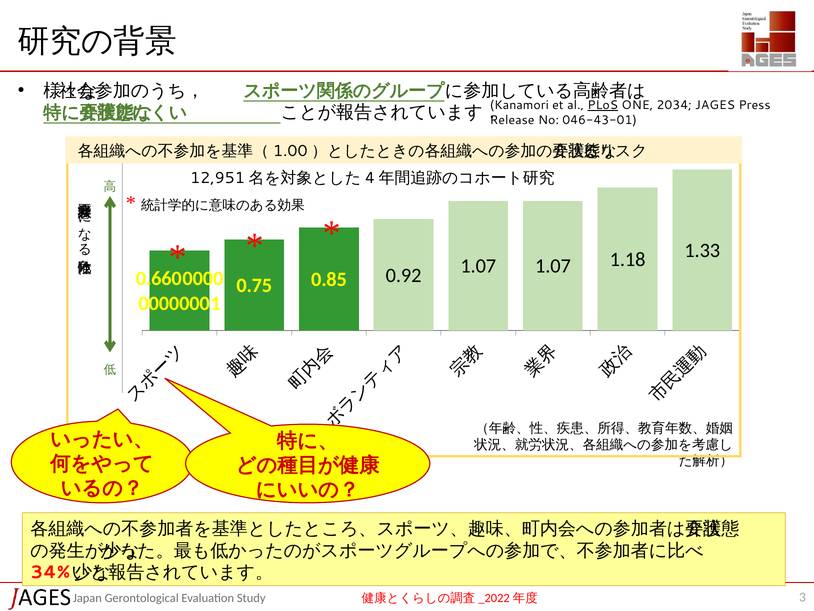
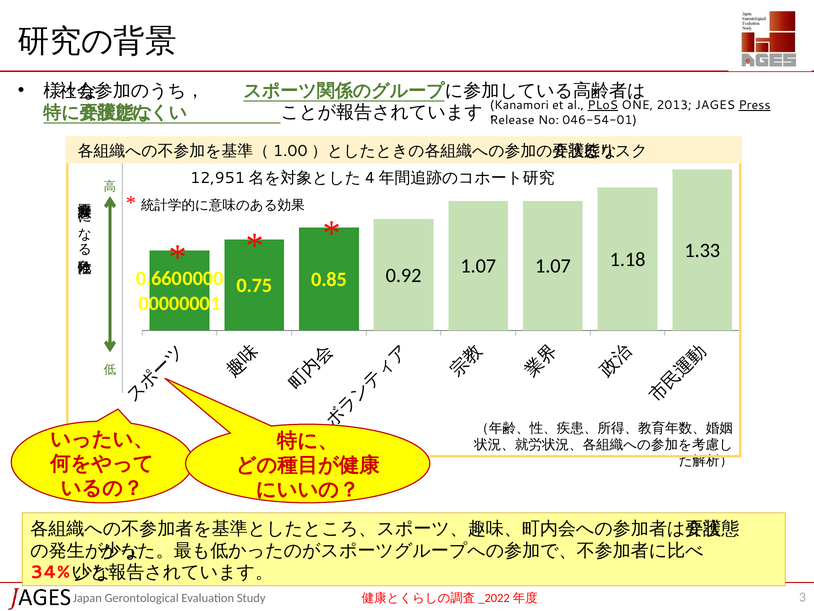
2034: 2034 -> 2013 (674, 105)
Press underline: none -> present (755, 105)
046-43-01: 046-43-01 -> 046-54-01 (600, 120)
